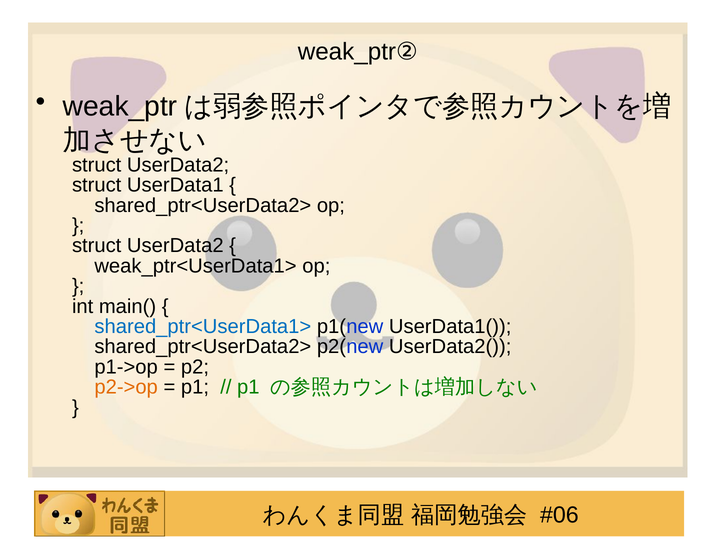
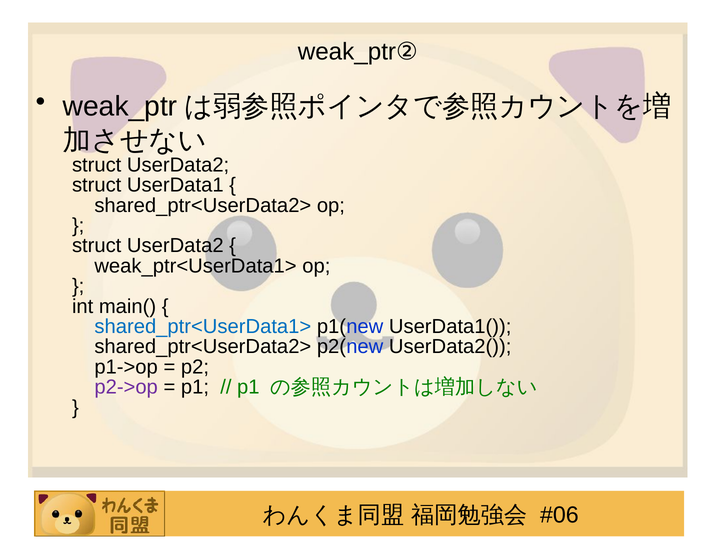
p2->op colour: orange -> purple (126, 387)
